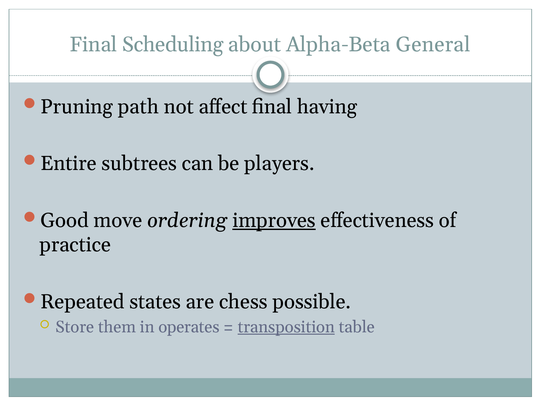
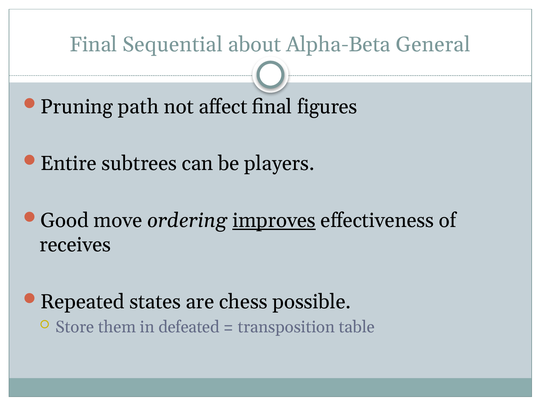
Scheduling: Scheduling -> Sequential (173, 45)
having: having -> figures (327, 107)
practice: practice -> receives (75, 245)
operates: operates -> defeated (189, 327)
transposition underline: present -> none (286, 327)
